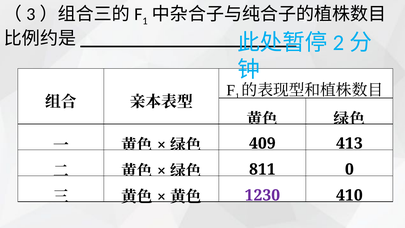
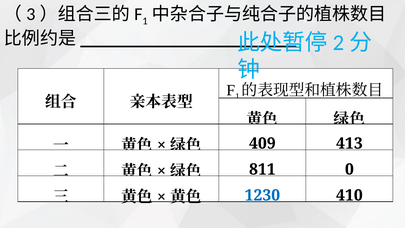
1230 colour: purple -> blue (262, 195)
